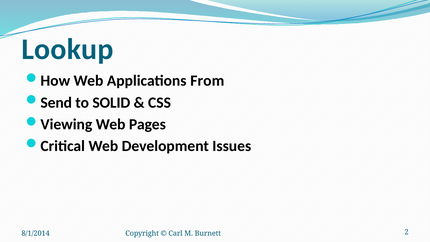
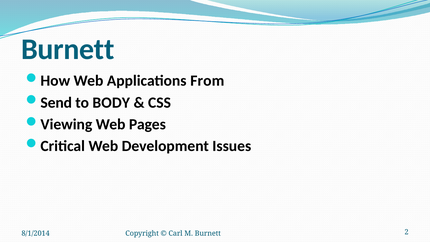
Lookup: Lookup -> Burnett (68, 49)
SOLID: SOLID -> BODY (111, 102)
